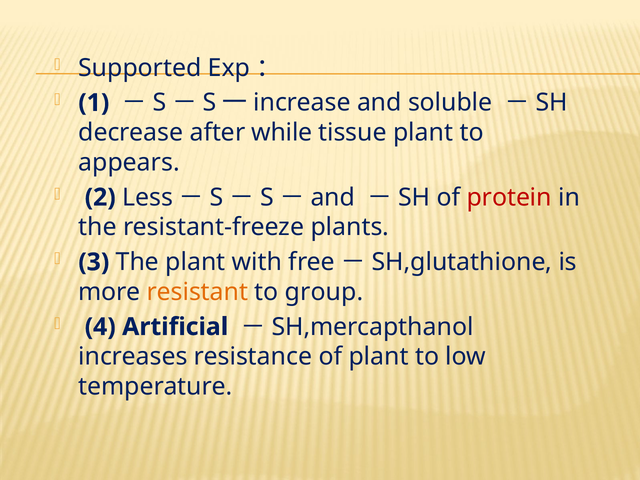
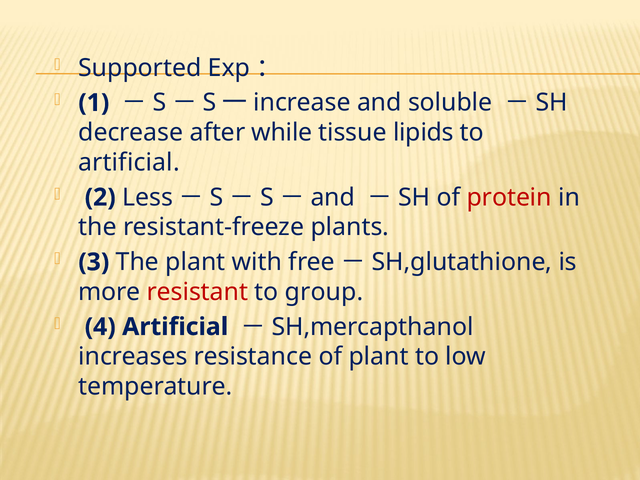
tissue plant: plant -> lipids (423, 133)
appears: appears -> artificial (129, 162)
resistant colour: orange -> red (197, 292)
